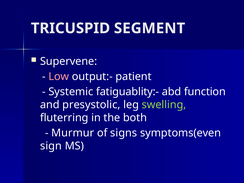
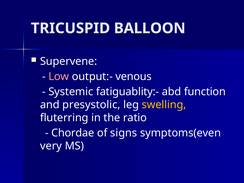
SEGMENT: SEGMENT -> BALLOON (150, 28)
patient: patient -> venous (134, 77)
swelling colour: light green -> yellow (164, 105)
both: both -> ratio (135, 118)
Murmur: Murmur -> Chordae (73, 133)
sign: sign -> very (51, 146)
